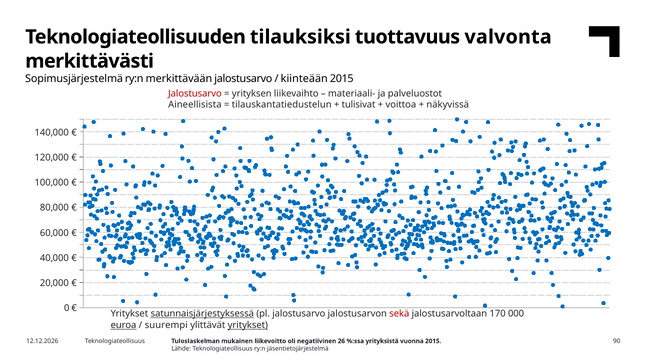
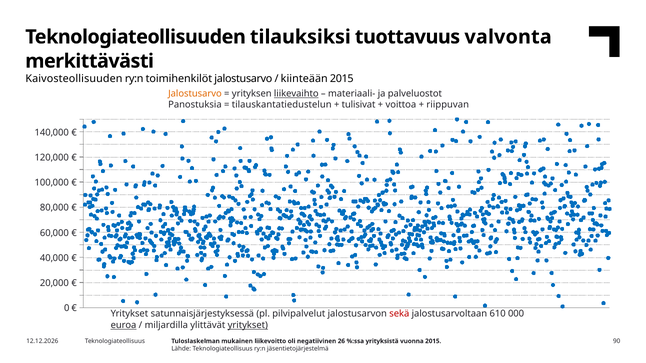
Sopimusjärjestelmä: Sopimusjärjestelmä -> Kaivosteollisuuden (74, 79)
merkittävään: merkittävään -> toimihenkilöt (179, 79)
Jalostusarvo colour: red -> orange (195, 94)
liikevaihto underline: none -> present (296, 94)
Aineellisista: Aineellisista -> Panostuksia (195, 105)
näkyvissä: näkyvissä -> riippuvan (448, 105)
satunnaisjärjestyksessä underline: present -> none (202, 314)
pl jalostusarvo: jalostusarvo -> pilvipalvelut (299, 314)
170: 170 -> 610 (498, 314)
suurempi: suurempi -> miljardilla (166, 325)
